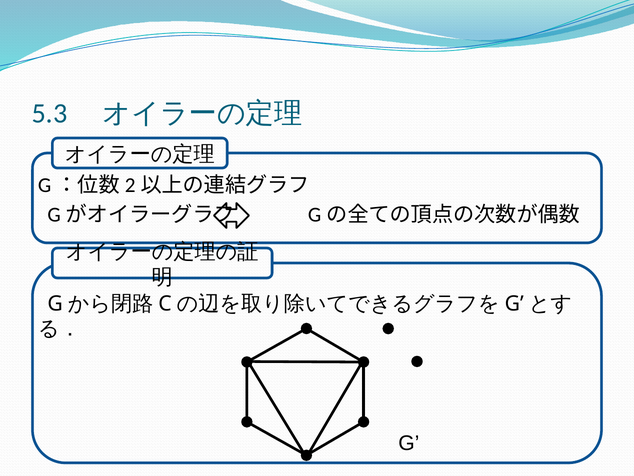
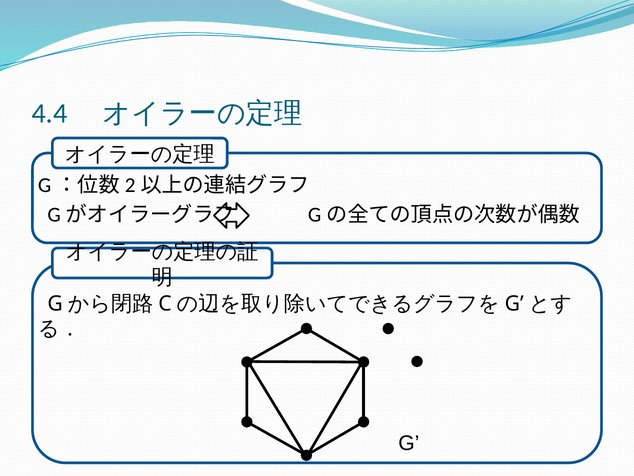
5.3: 5.3 -> 4.4 (50, 113)
